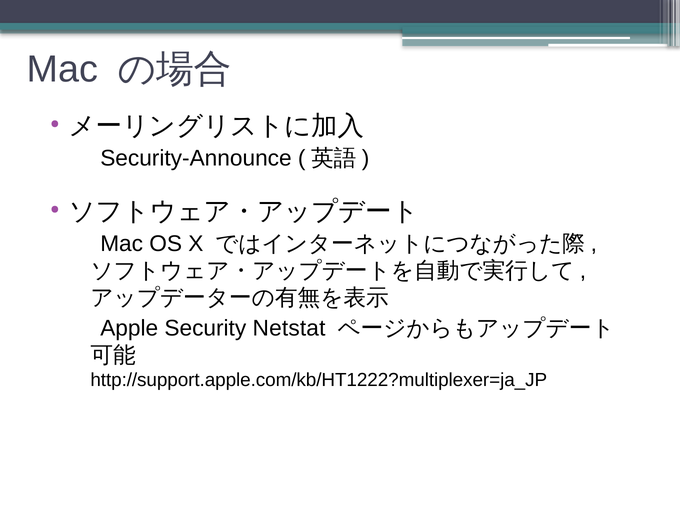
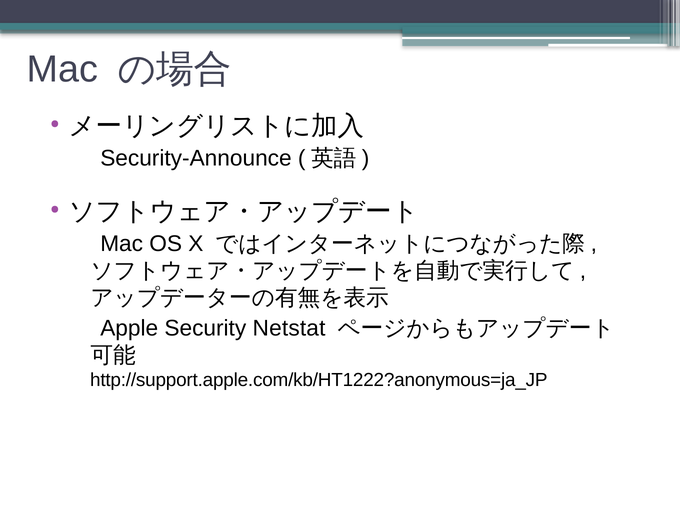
http://support.apple.com/kb/HT1222?multiplexer=ja_JP: http://support.apple.com/kb/HT1222?multiplexer=ja_JP -> http://support.apple.com/kb/HT1222?anonymous=ja_JP (319, 380)
